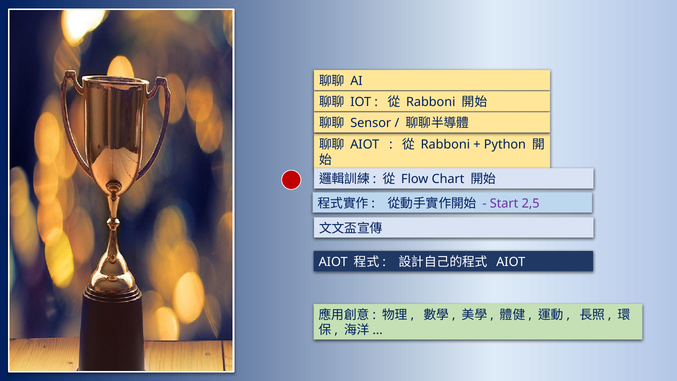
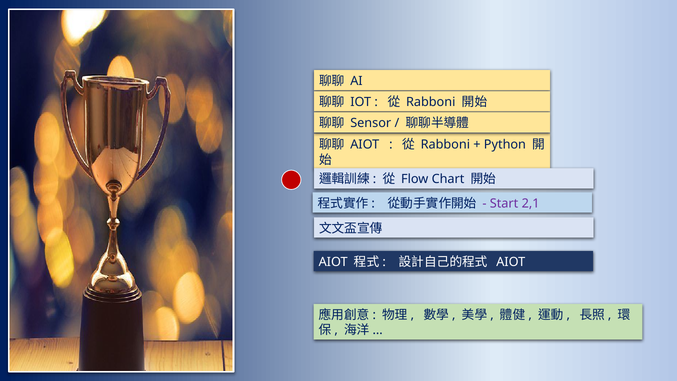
2,5: 2,5 -> 2,1 (531, 203)
